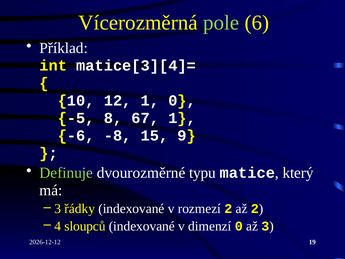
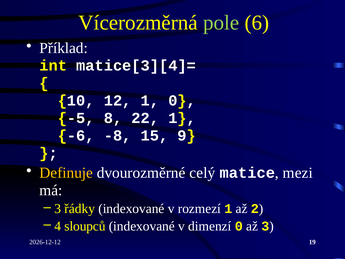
67: 67 -> 22 (145, 118)
Definuje colour: light green -> yellow (66, 173)
typu: typu -> celý (202, 173)
který: který -> mezi (298, 173)
rozmezí 2: 2 -> 1 (228, 209)
